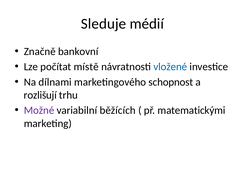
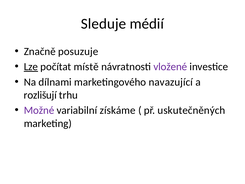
bankovní: bankovní -> posuzuje (78, 51)
Lze underline: none -> present (31, 67)
vložené colour: blue -> purple (170, 67)
schopnost: schopnost -> navazující (171, 82)
běžících: běžících -> získáme (118, 110)
matematickými: matematickými -> uskutečněných (191, 110)
